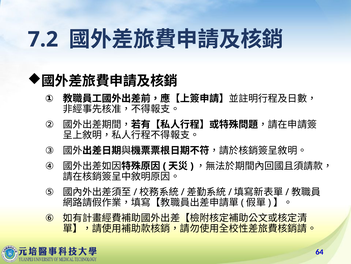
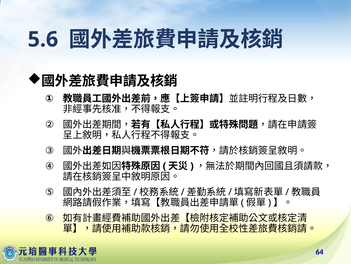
7.2: 7.2 -> 5.6 (43, 39)
